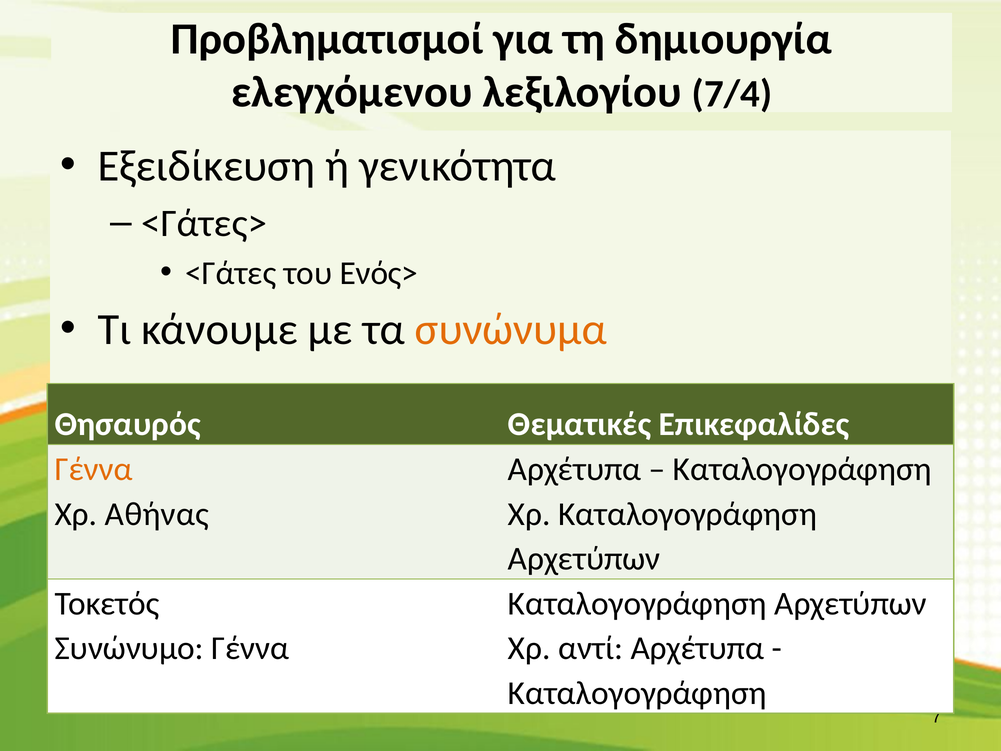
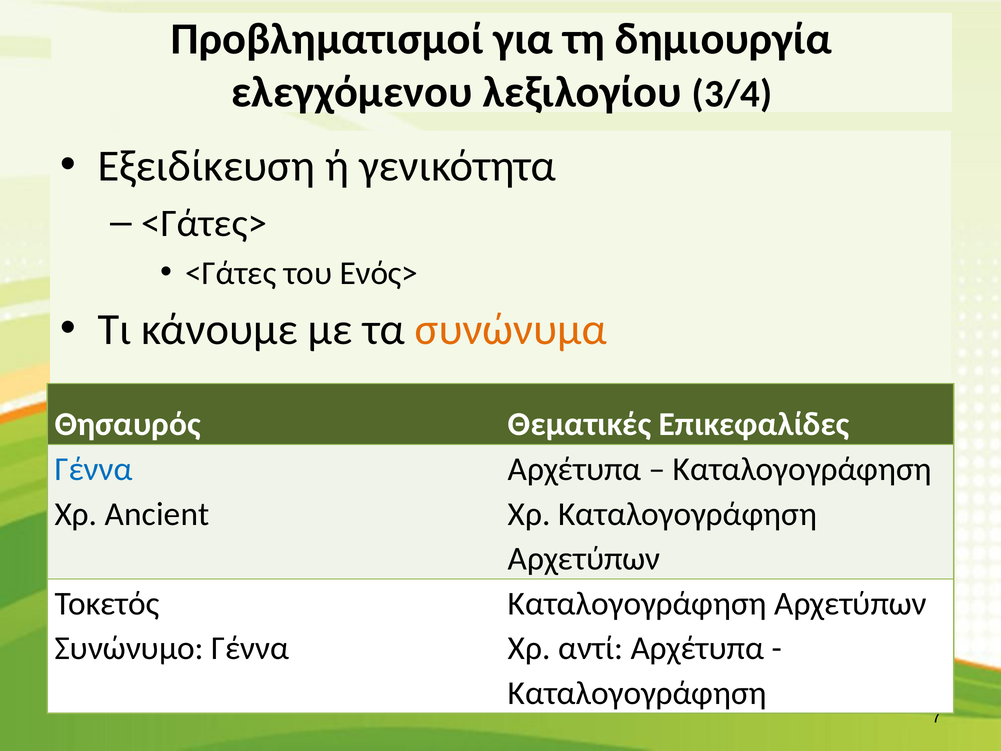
7/4: 7/4 -> 3/4 (732, 94)
Γέννα colour: orange -> blue (94, 469)
Αθήνας: Αθήνας -> Ancient (157, 514)
